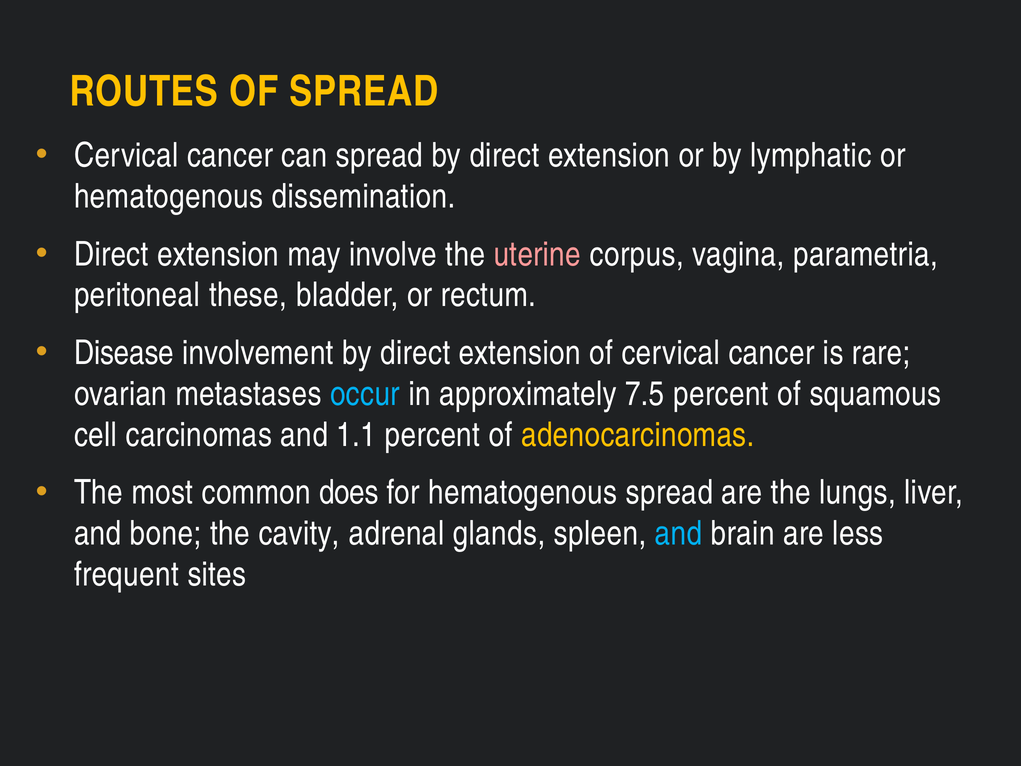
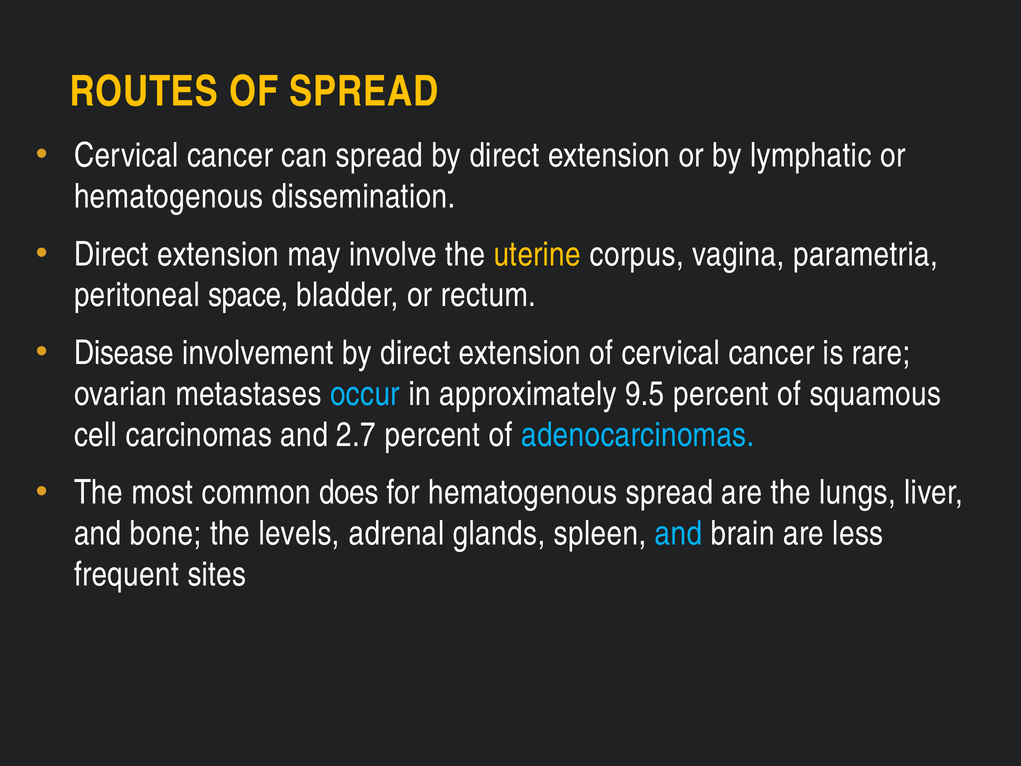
uterine colour: pink -> yellow (537, 254)
these: these -> space (248, 295)
7.5: 7.5 -> 9.5 (645, 394)
1.1: 1.1 -> 2.7 (356, 435)
adenocarcinomas colour: yellow -> light blue (638, 435)
cavity: cavity -> levels (299, 533)
